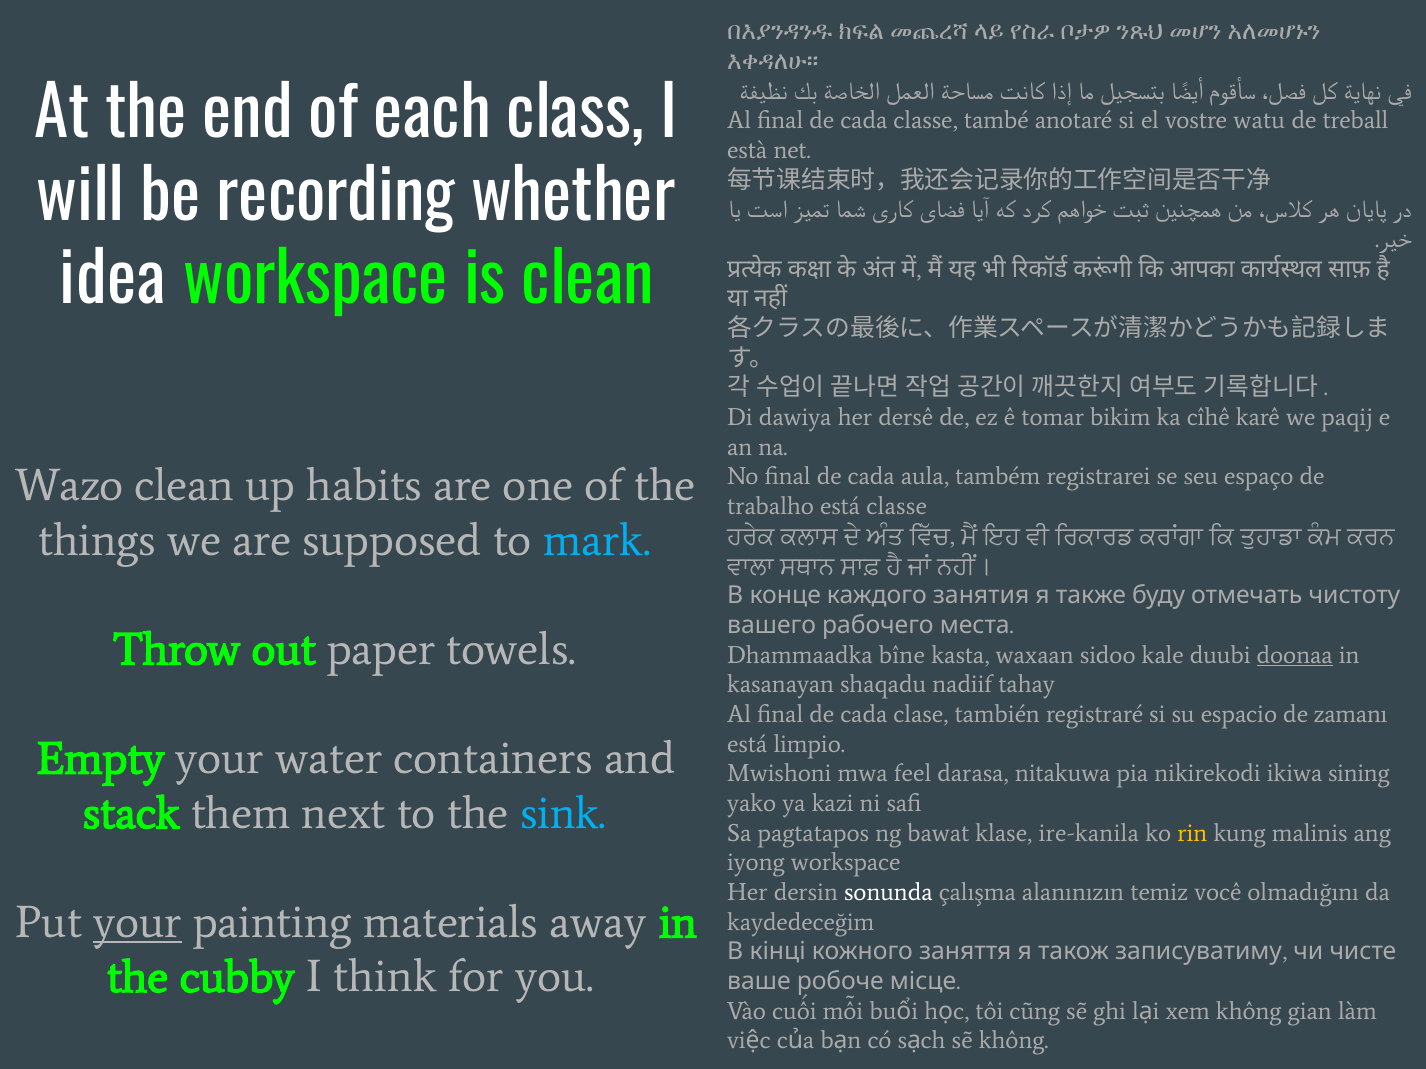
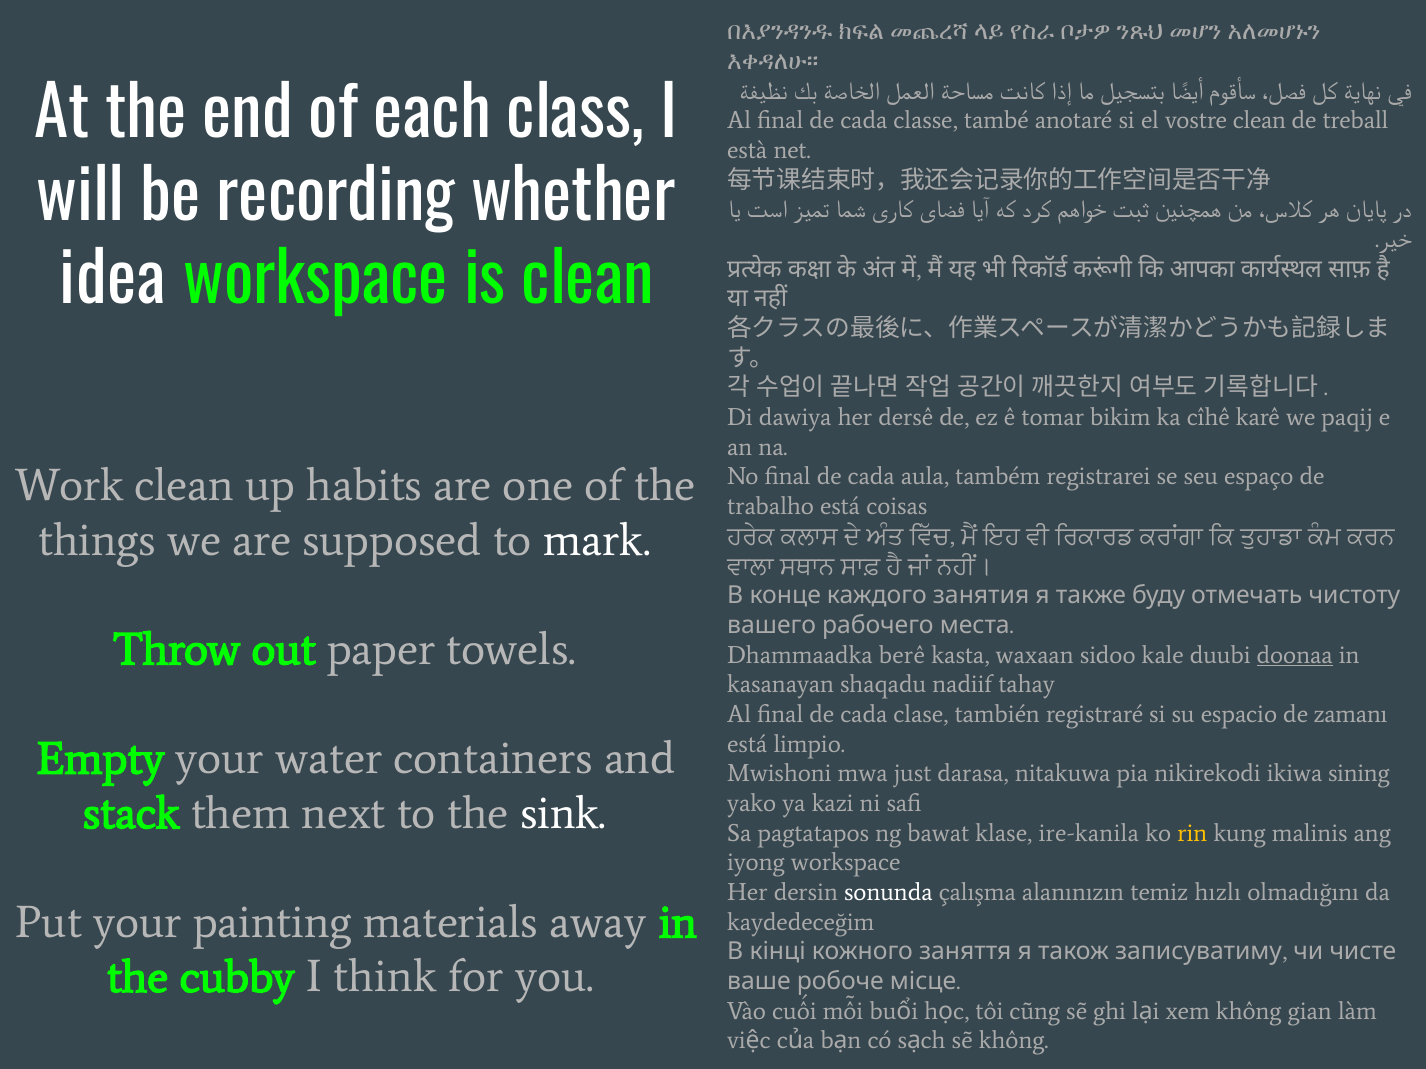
vostre watu: watu -> clean (1259, 121)
Wazo: Wazo -> Work (70, 486)
está classe: classe -> coisas (897, 507)
mark colour: light blue -> white (597, 540)
bîne: bîne -> berê (902, 655)
feel: feel -> just (913, 774)
sink colour: light blue -> white (563, 814)
você: você -> hızlı (1218, 893)
your underline: present -> none (137, 923)
